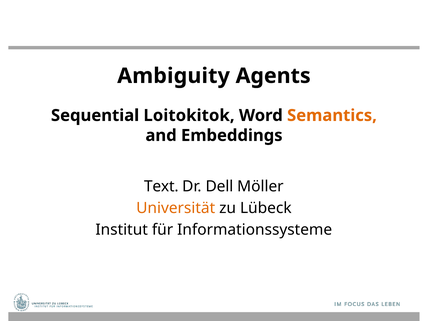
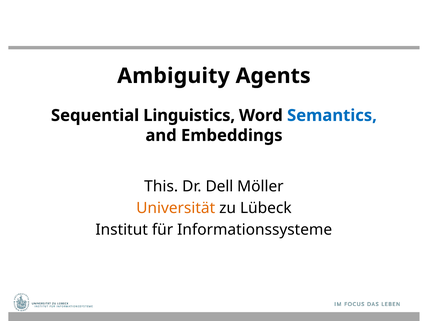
Loitokitok: Loitokitok -> Linguistics (189, 115)
Semantics colour: orange -> blue (332, 115)
Text: Text -> This (161, 186)
